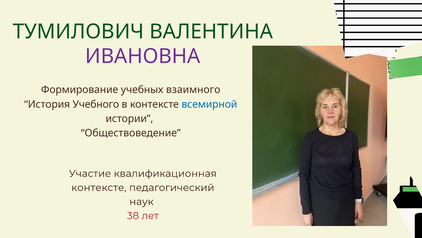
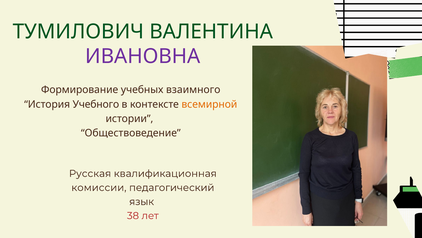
всемирной colour: blue -> orange (209, 104)
Участие: Участие -> Русская (90, 173)
контексте: контексте -> комиссии (99, 187)
наук: наук -> язык (142, 201)
